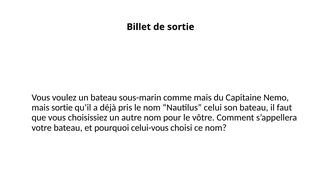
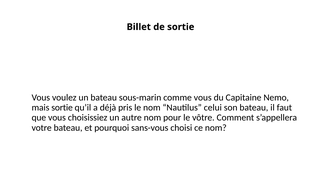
comme mais: mais -> vous (203, 98)
celui-vous: celui-vous -> sans-vous (150, 128)
